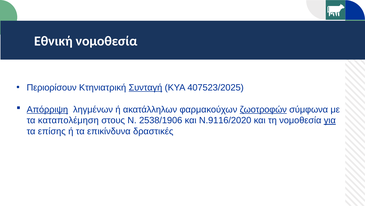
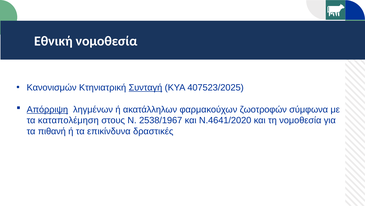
Περιορίσουν: Περιορίσουν -> Κανονισμών (52, 87)
ζωοτροφών underline: present -> none (263, 109)
2538/1906: 2538/1906 -> 2538/1967 (161, 120)
Ν.9116/2020: Ν.9116/2020 -> Ν.4641/2020 (225, 120)
για underline: present -> none (330, 120)
επίσης: επίσης -> πιθανή (52, 131)
